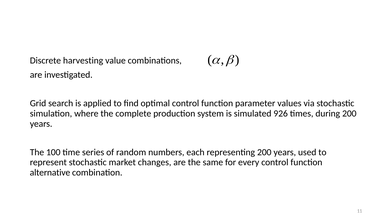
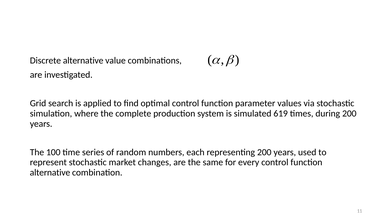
Discrete harvesting: harvesting -> alternative (83, 60)
926: 926 -> 619 (281, 113)
